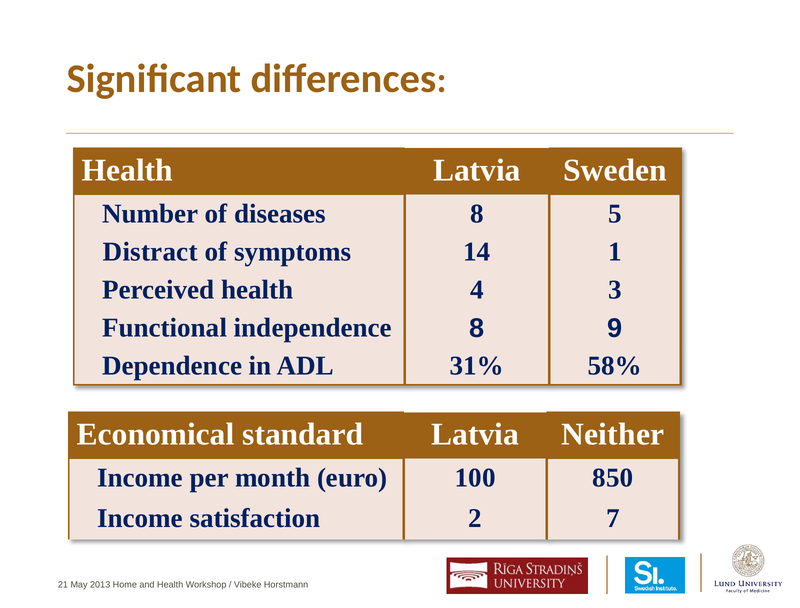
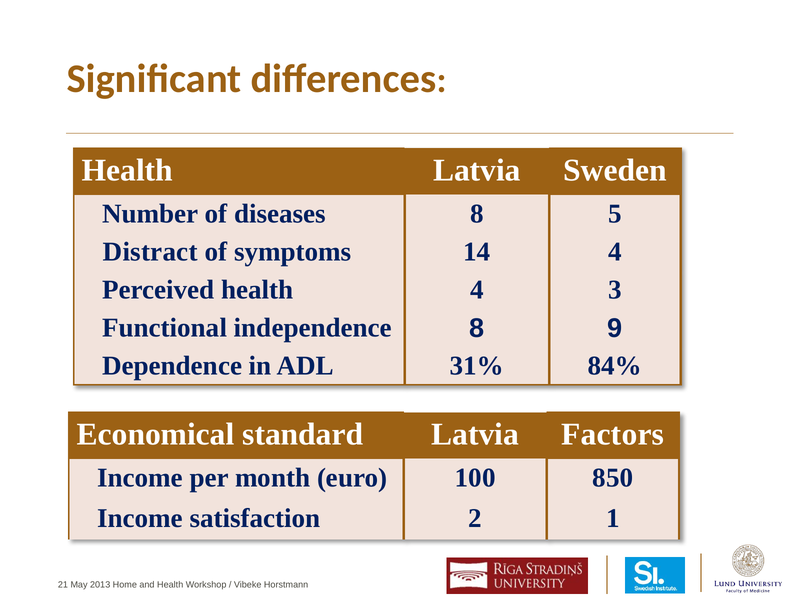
14 1: 1 -> 4 (615, 252)
58%: 58% -> 84% (615, 366)
Neither: Neither -> Factors (613, 434)
7: 7 -> 1 (613, 518)
